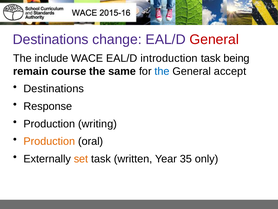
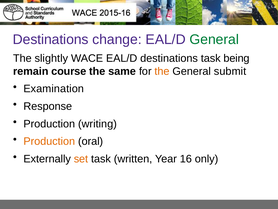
General colour: red -> green (214, 39)
include: include -> slightly (51, 58)
EAL/D introduction: introduction -> destinations (169, 58)
the colour: blue -> orange (162, 71)
accept: accept -> submit (230, 71)
Destinations: Destinations -> Examination (54, 89)
35: 35 -> 16 (186, 158)
